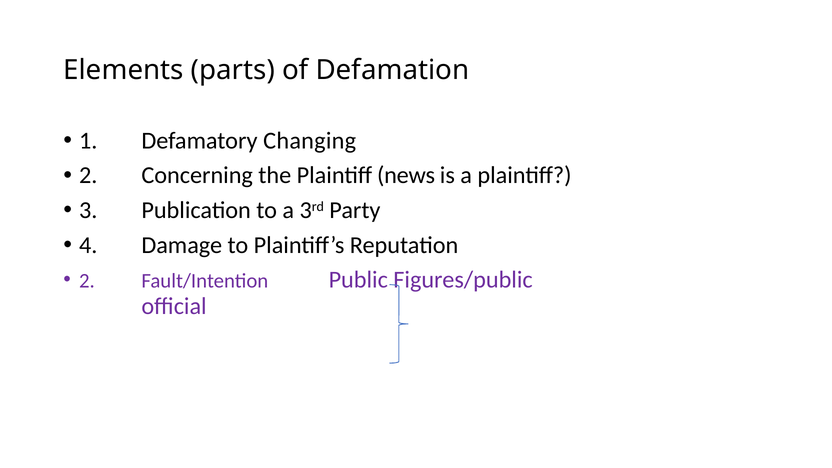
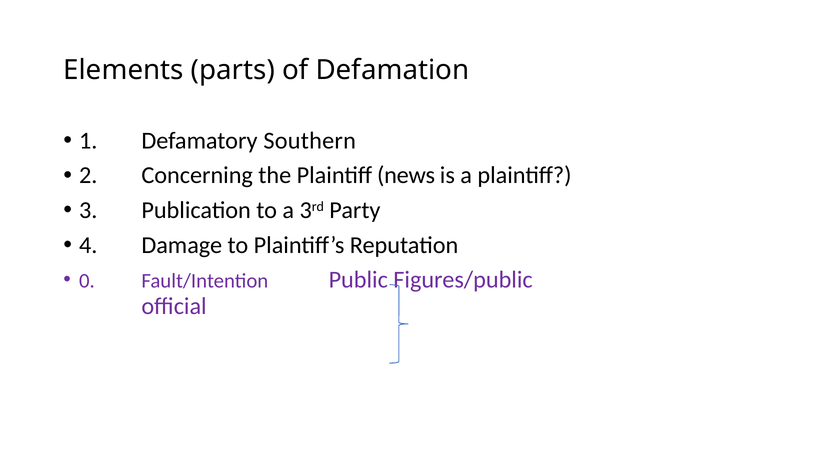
Changing: Changing -> Southern (310, 141)
2: 2 -> 0 (87, 281)
